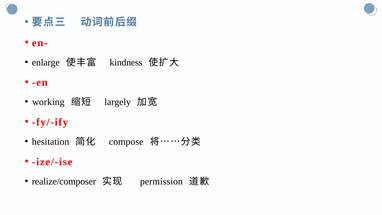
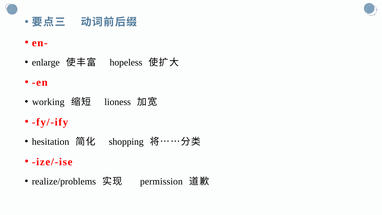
kindness: kindness -> hopeless (126, 62)
largely: largely -> lioness (118, 102)
compose: compose -> shopping (126, 142)
realize/composer: realize/composer -> realize/problems (64, 181)
